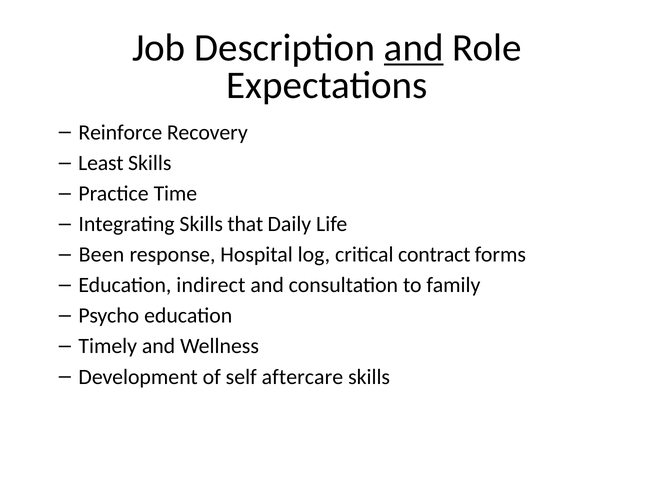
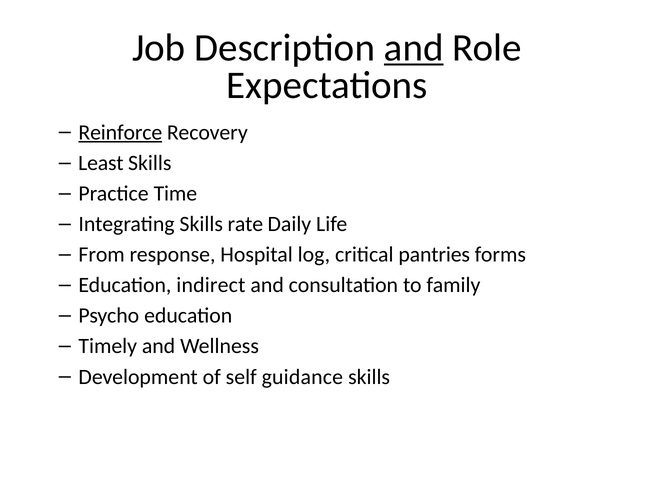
Reinforce underline: none -> present (120, 132)
that: that -> rate (245, 224)
Been: Been -> From (102, 254)
contract: contract -> pantries (434, 254)
aftercare: aftercare -> guidance (302, 376)
